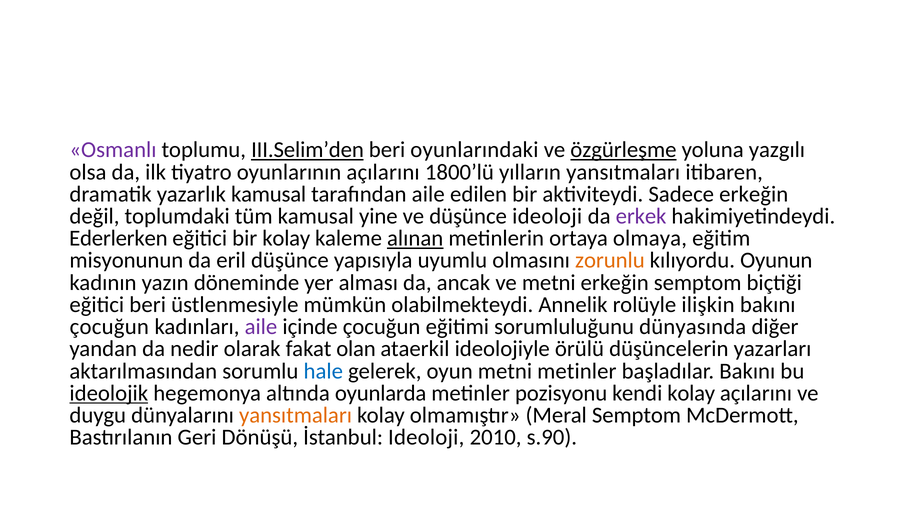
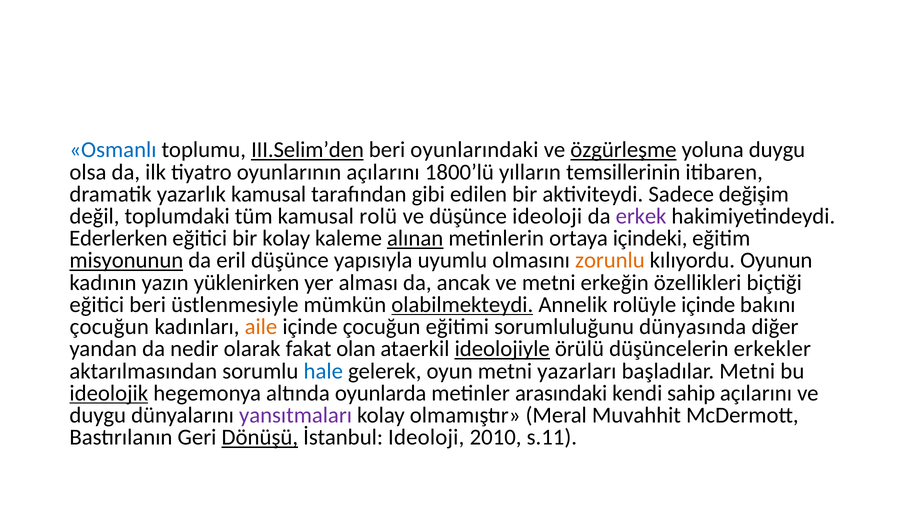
Osmanlı colour: purple -> blue (113, 150)
yoluna yazgılı: yazgılı -> duygu (777, 150)
yılların yansıtmaları: yansıtmaları -> temsillerinin (623, 172)
tarafından aile: aile -> gibi (428, 194)
Sadece erkeğin: erkeğin -> değişim (754, 194)
yine: yine -> rolü (378, 216)
olmaya: olmaya -> içindeki (650, 239)
misyonunun underline: none -> present (126, 261)
döneminde: döneminde -> yüklenirken (247, 283)
erkeğin semptom: semptom -> özellikleri (698, 283)
olabilmekteydi underline: none -> present (462, 305)
rolüyle ilişkin: ilişkin -> içinde (708, 305)
aile colour: purple -> orange (261, 327)
ideolojiyle underline: none -> present (502, 349)
yazarları: yazarları -> erkekler (772, 349)
metni metinler: metinler -> yazarları (577, 371)
başladılar Bakını: Bakını -> Metni (747, 371)
pozisyonu: pozisyonu -> arasındaki (561, 394)
kendi kolay: kolay -> sahip (691, 394)
yansıtmaları colour: orange -> purple (296, 416)
Meral Semptom: Semptom -> Muvahhit (636, 416)
Dönüşü underline: none -> present (260, 438)
s.90: s.90 -> s.11 (552, 438)
